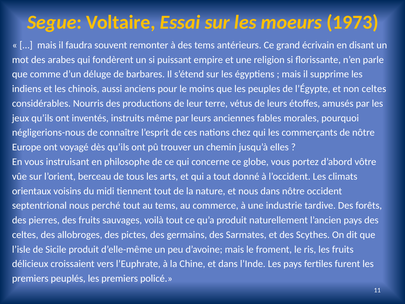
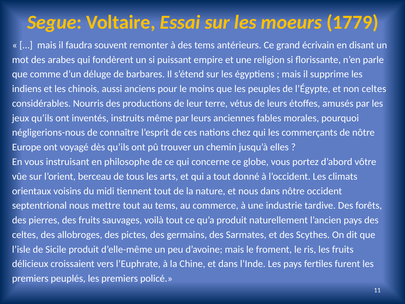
1973: 1973 -> 1779 (353, 22)
perché: perché -> mettre (106, 205)
